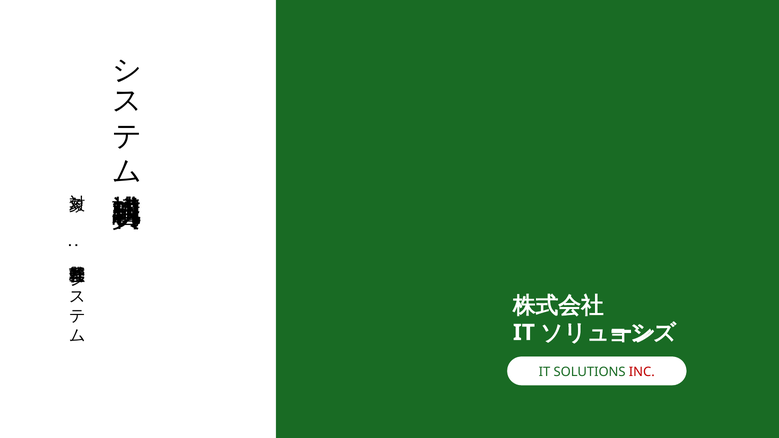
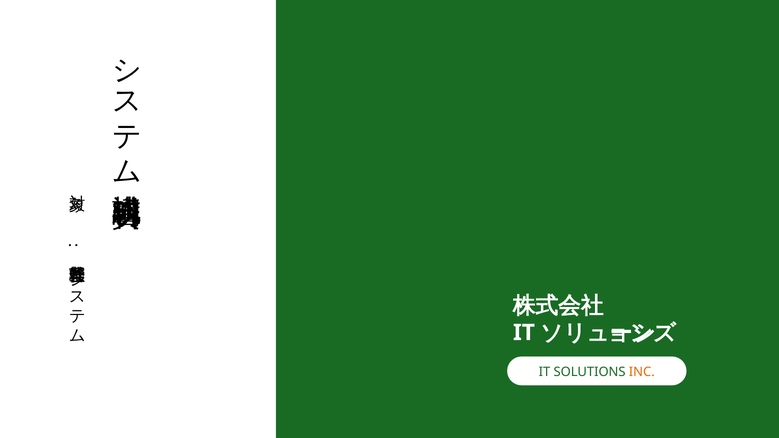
INC colour: red -> orange (642, 372)
